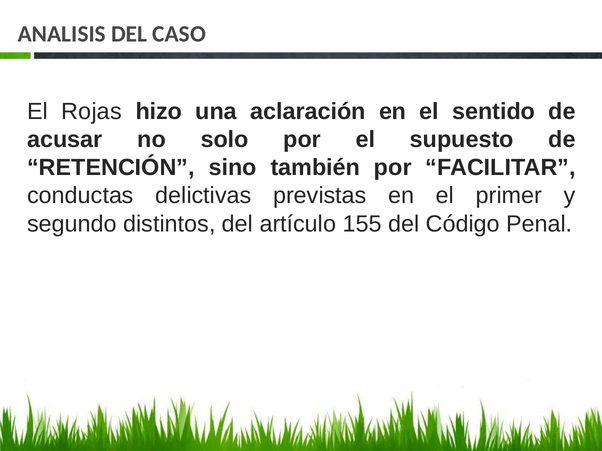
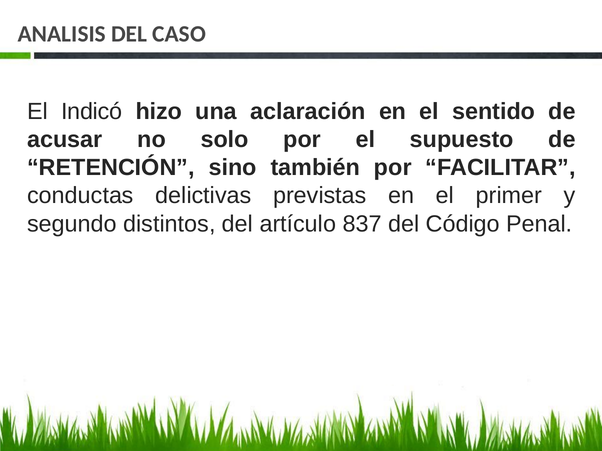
Rojas: Rojas -> Indicó (92, 112)
155: 155 -> 837 (362, 224)
